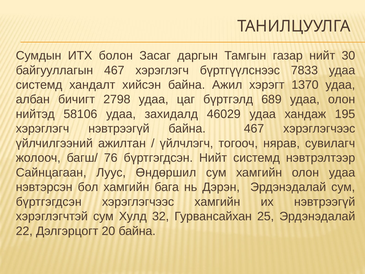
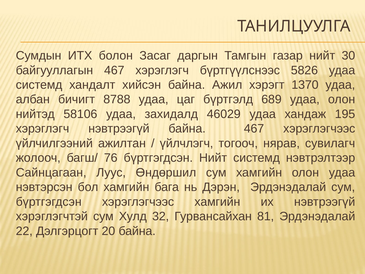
7833: 7833 -> 5826 (304, 70)
2798: 2798 -> 8788 (117, 99)
25: 25 -> 81 (266, 216)
